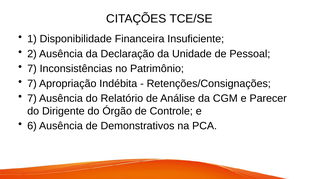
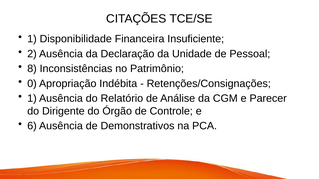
7: 7 -> 8 (32, 69)
7: 7 -> 0 (32, 84)
7: 7 -> 1 (32, 99)
